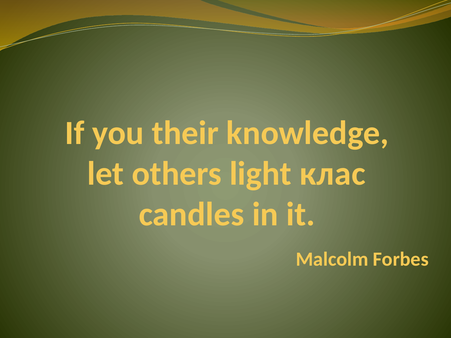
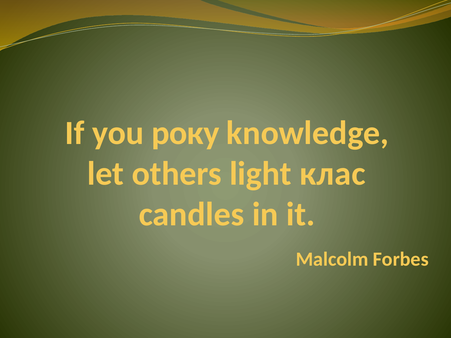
their: their -> року (185, 133)
